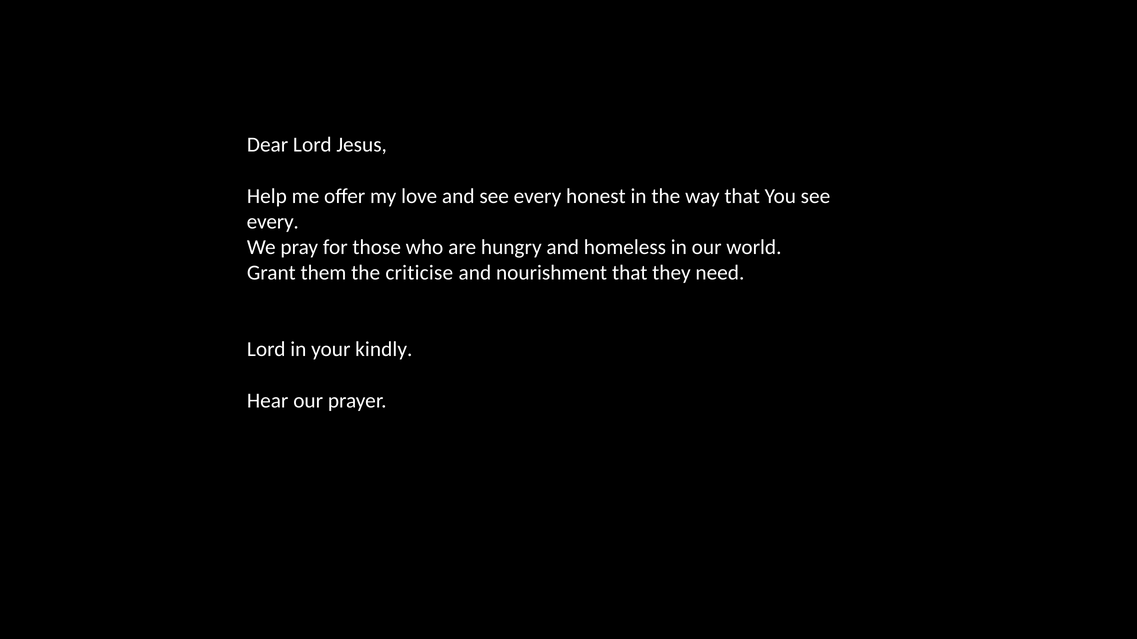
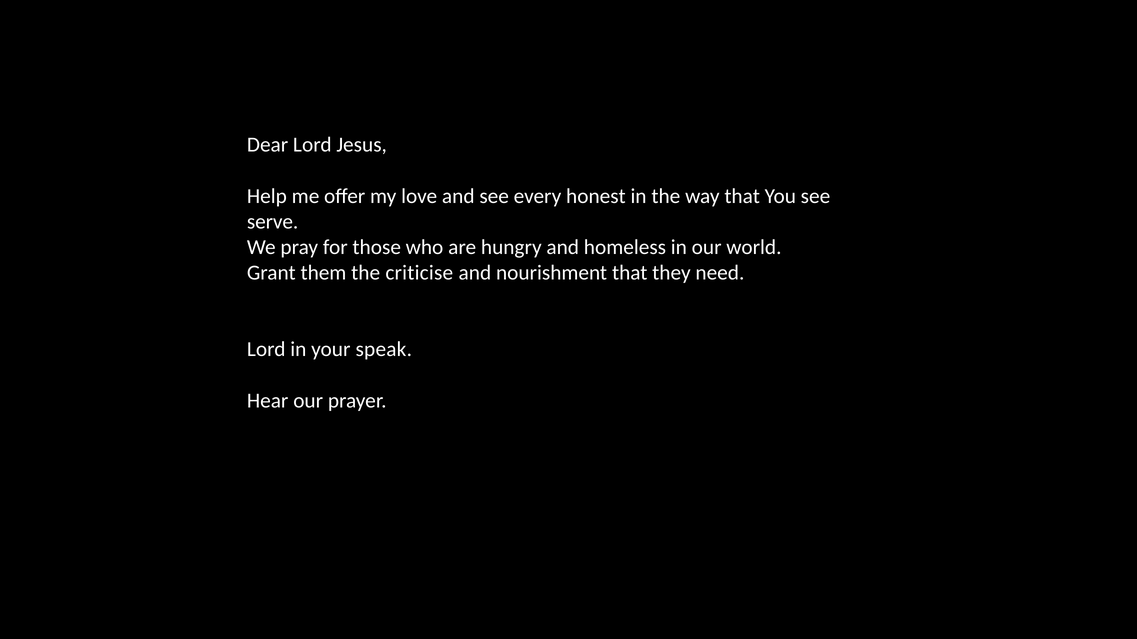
every: every -> serve (273, 222)
kindly: kindly -> speak (384, 350)
